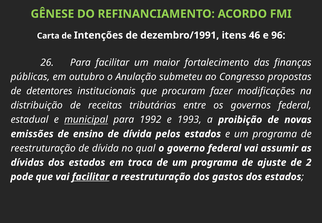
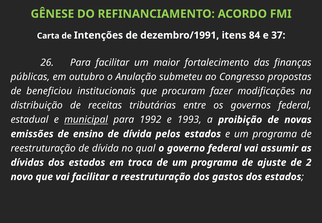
46: 46 -> 84 (255, 35)
96: 96 -> 37 (278, 35)
detentores: detentores -> beneficiou (49, 91)
pode: pode -> novo (22, 177)
facilitar underline: present -> none (91, 177)
